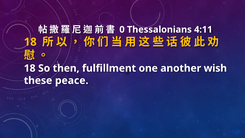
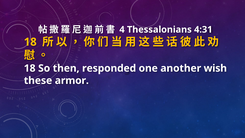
0: 0 -> 4 (122, 30)
4:11: 4:11 -> 4:31 (203, 30)
fulfillment: fulfillment -> responded (109, 68)
peace: peace -> armor (72, 80)
